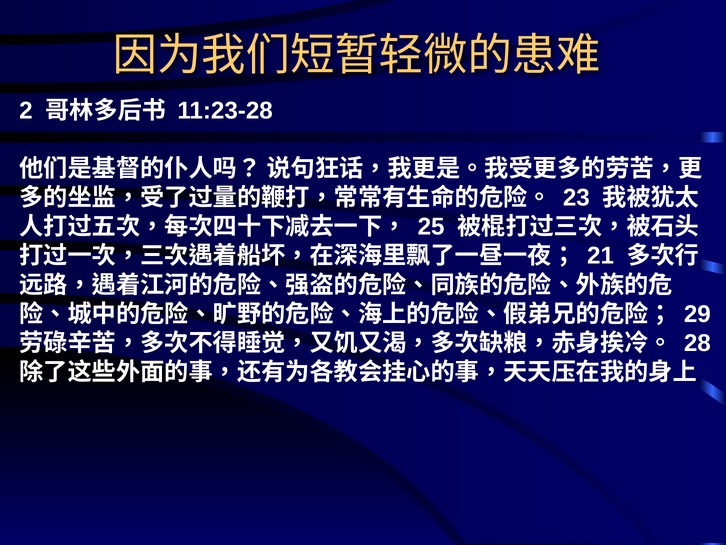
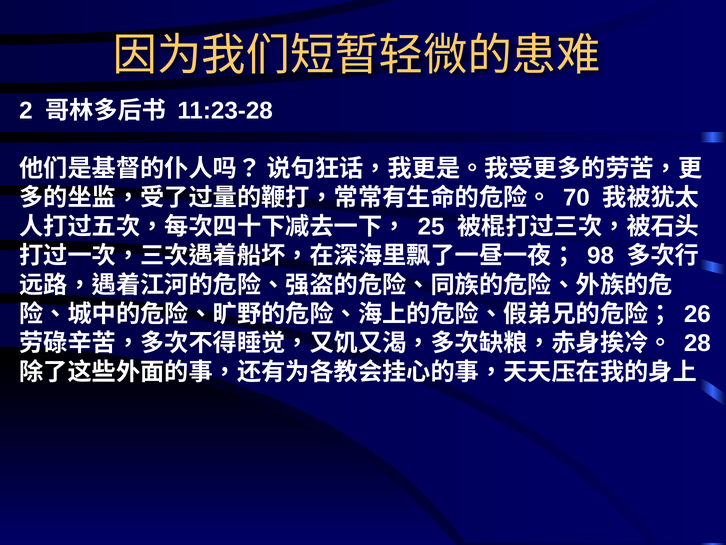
23: 23 -> 70 (576, 198)
21: 21 -> 98 (601, 256)
29: 29 -> 26 (697, 314)
